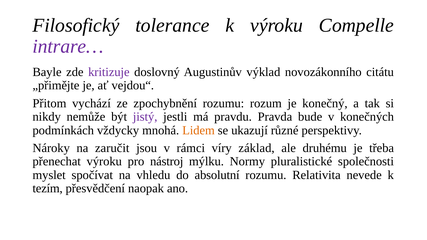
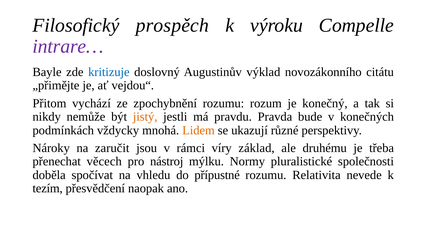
tolerance: tolerance -> prospěch (172, 25)
kritizuje colour: purple -> blue (109, 72)
jistý colour: purple -> orange (145, 117)
přenechat výroku: výroku -> věcech (104, 162)
myslet: myslet -> doběla (49, 175)
absolutní: absolutní -> přípustné (217, 175)
